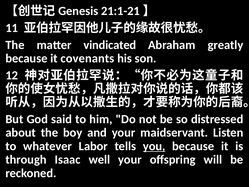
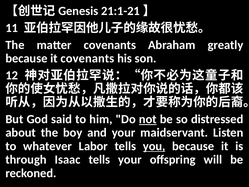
matter vindicated: vindicated -> covenants (110, 45)
not underline: none -> present (148, 119)
Isaac well: well -> tells (99, 159)
